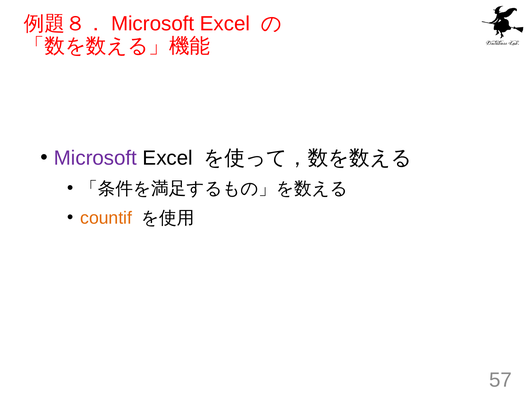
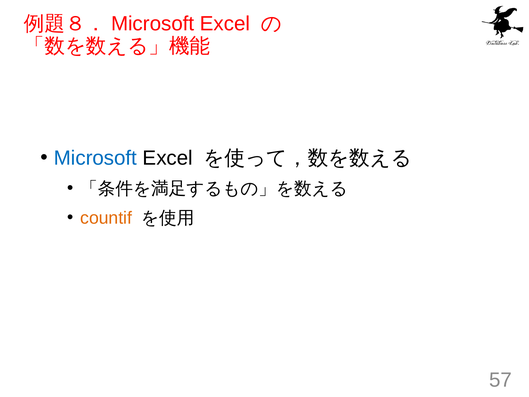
Microsoft colour: purple -> blue (95, 158)
